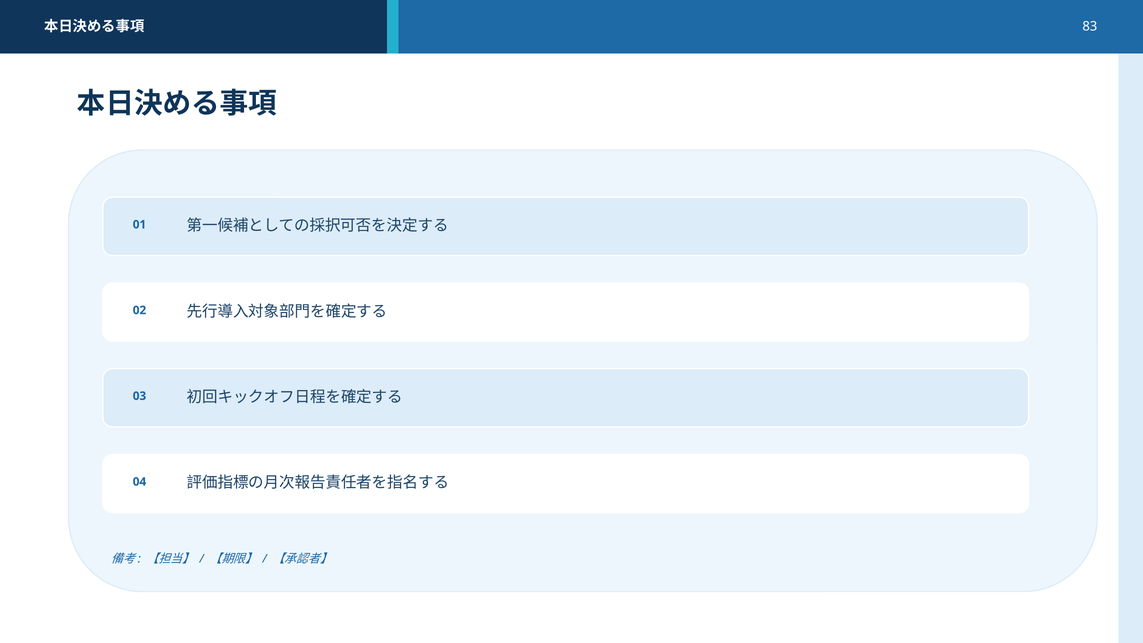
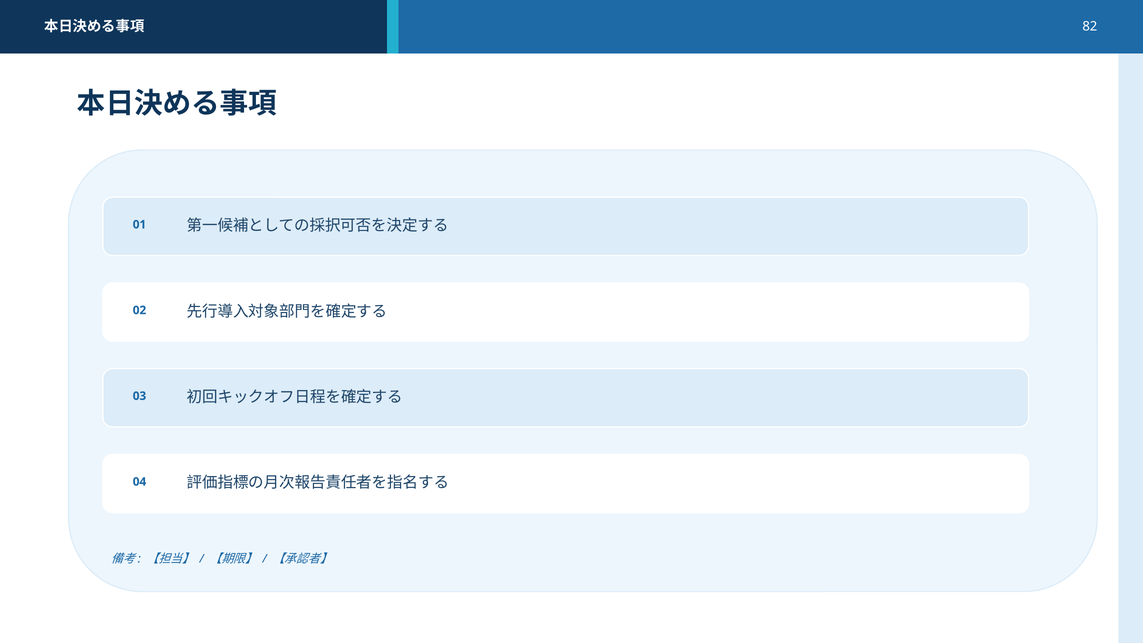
83: 83 -> 82 (1090, 27)
